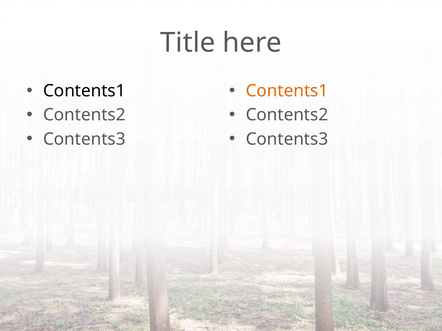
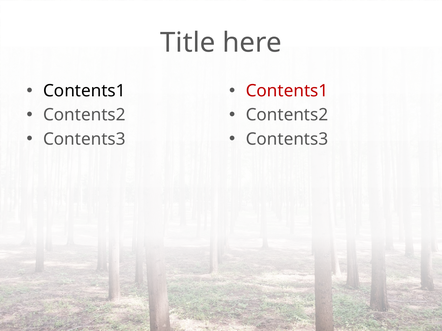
Contents1 colour: orange -> red (287, 91)
